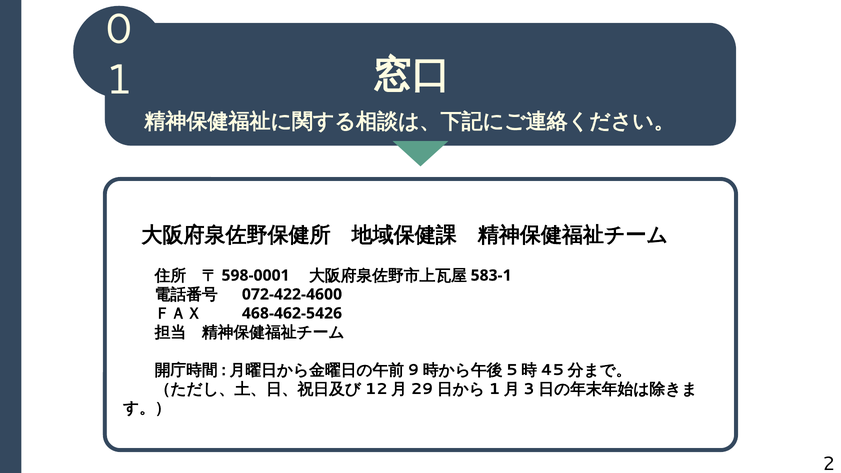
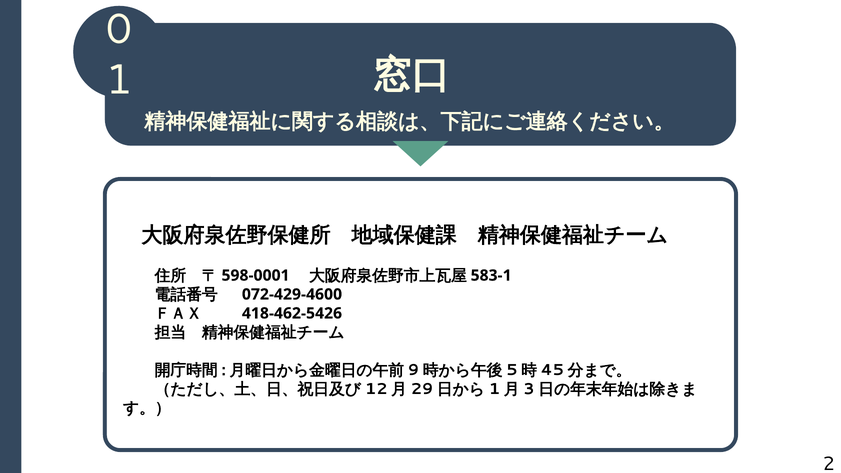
072-422-4600: 072-422-4600 -> 072-429-4600 (292, 294)
468-462-5426: 468-462-5426 -> 418-462-5426 (292, 313)
